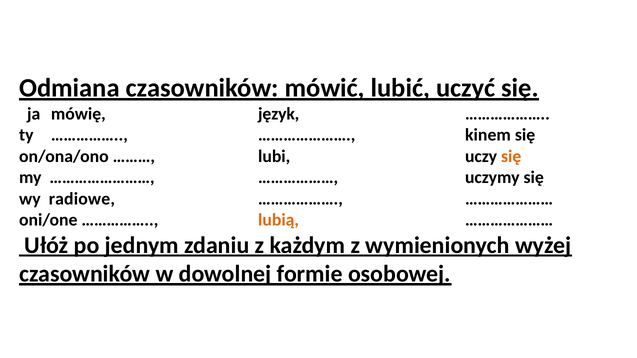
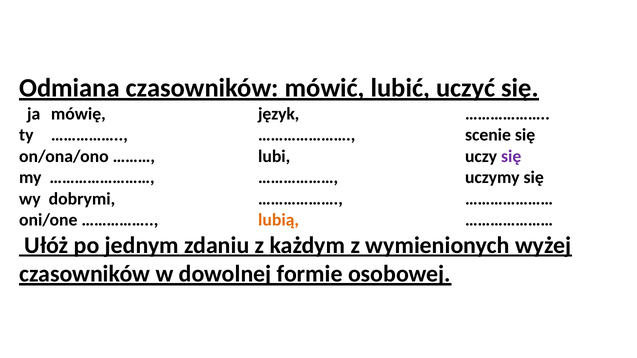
kinem: kinem -> scenie (488, 135)
się colour: orange -> purple (511, 156)
radiowe: radiowe -> dobrymi (82, 199)
